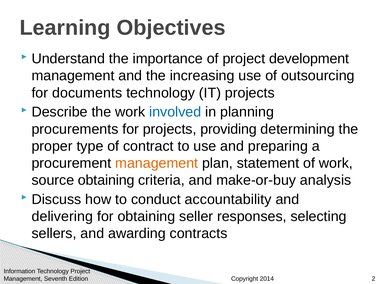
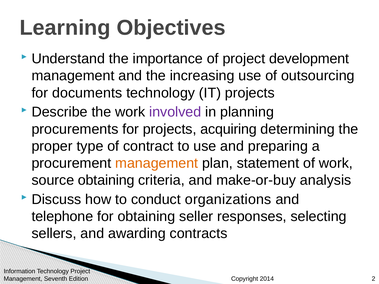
involved colour: blue -> purple (175, 112)
providing: providing -> acquiring (229, 129)
accountability: accountability -> organizations (228, 200)
delivering: delivering -> telephone (62, 217)
